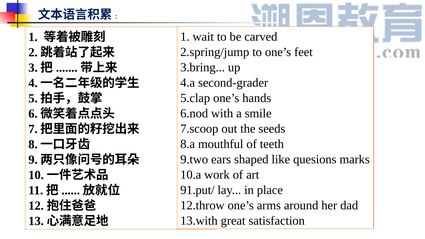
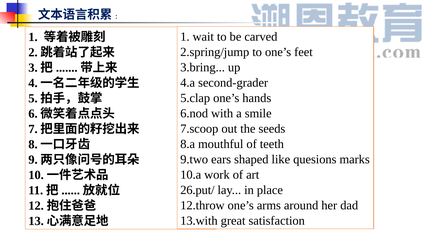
91.put/: 91.put/ -> 26.put/ (197, 190)
